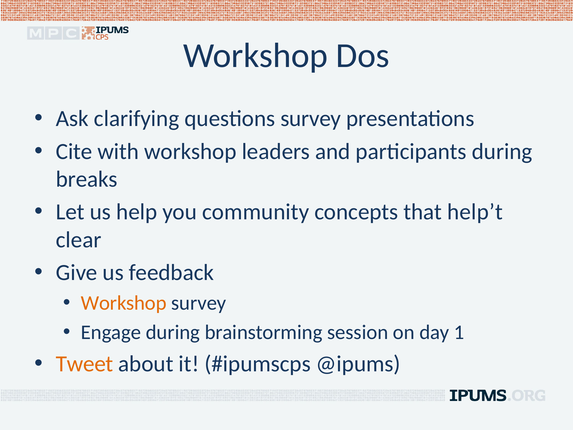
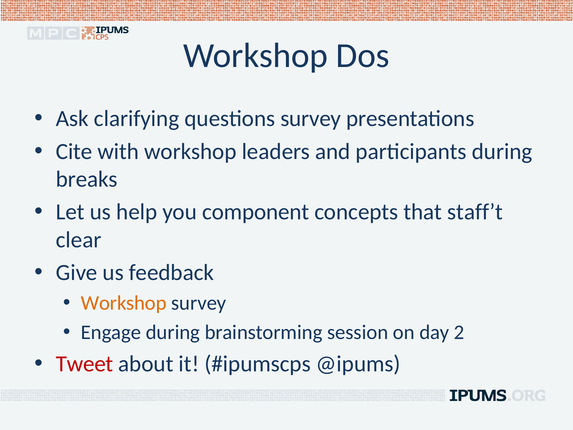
community: community -> component (256, 212)
help’t: help’t -> staff’t (475, 212)
1: 1 -> 2 (459, 332)
Tweet colour: orange -> red (85, 364)
